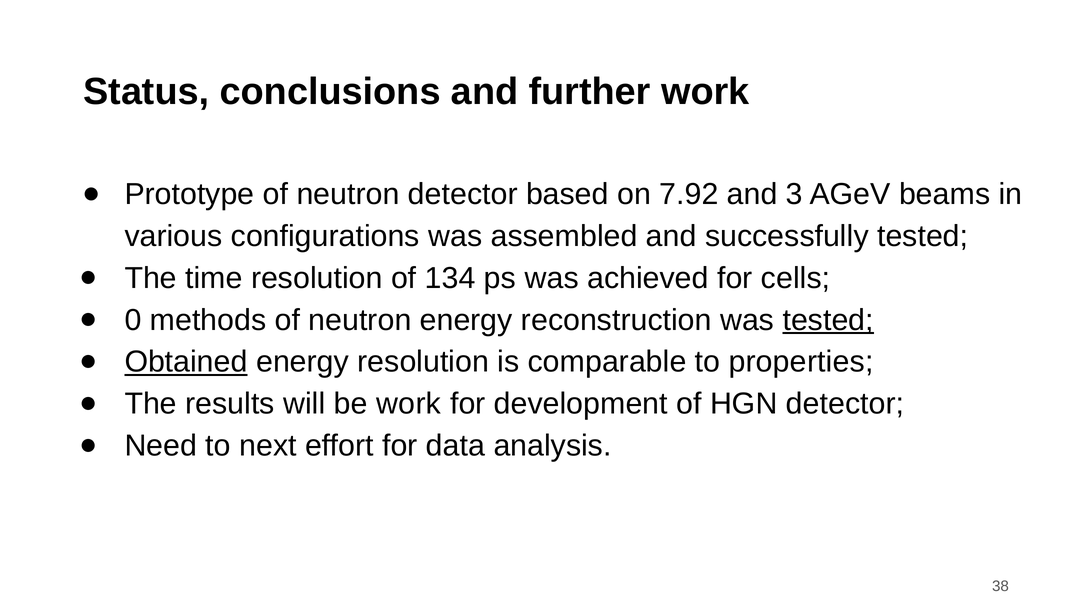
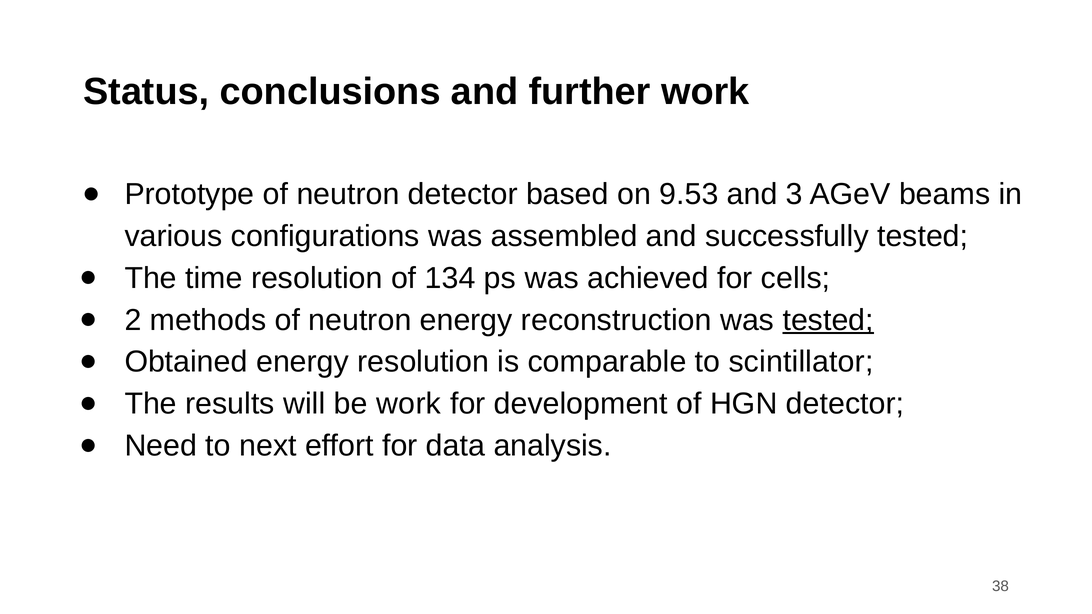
7.92: 7.92 -> 9.53 (689, 194)
0: 0 -> 2 (133, 320)
Obtained underline: present -> none (186, 362)
properties: properties -> scintillator (801, 362)
